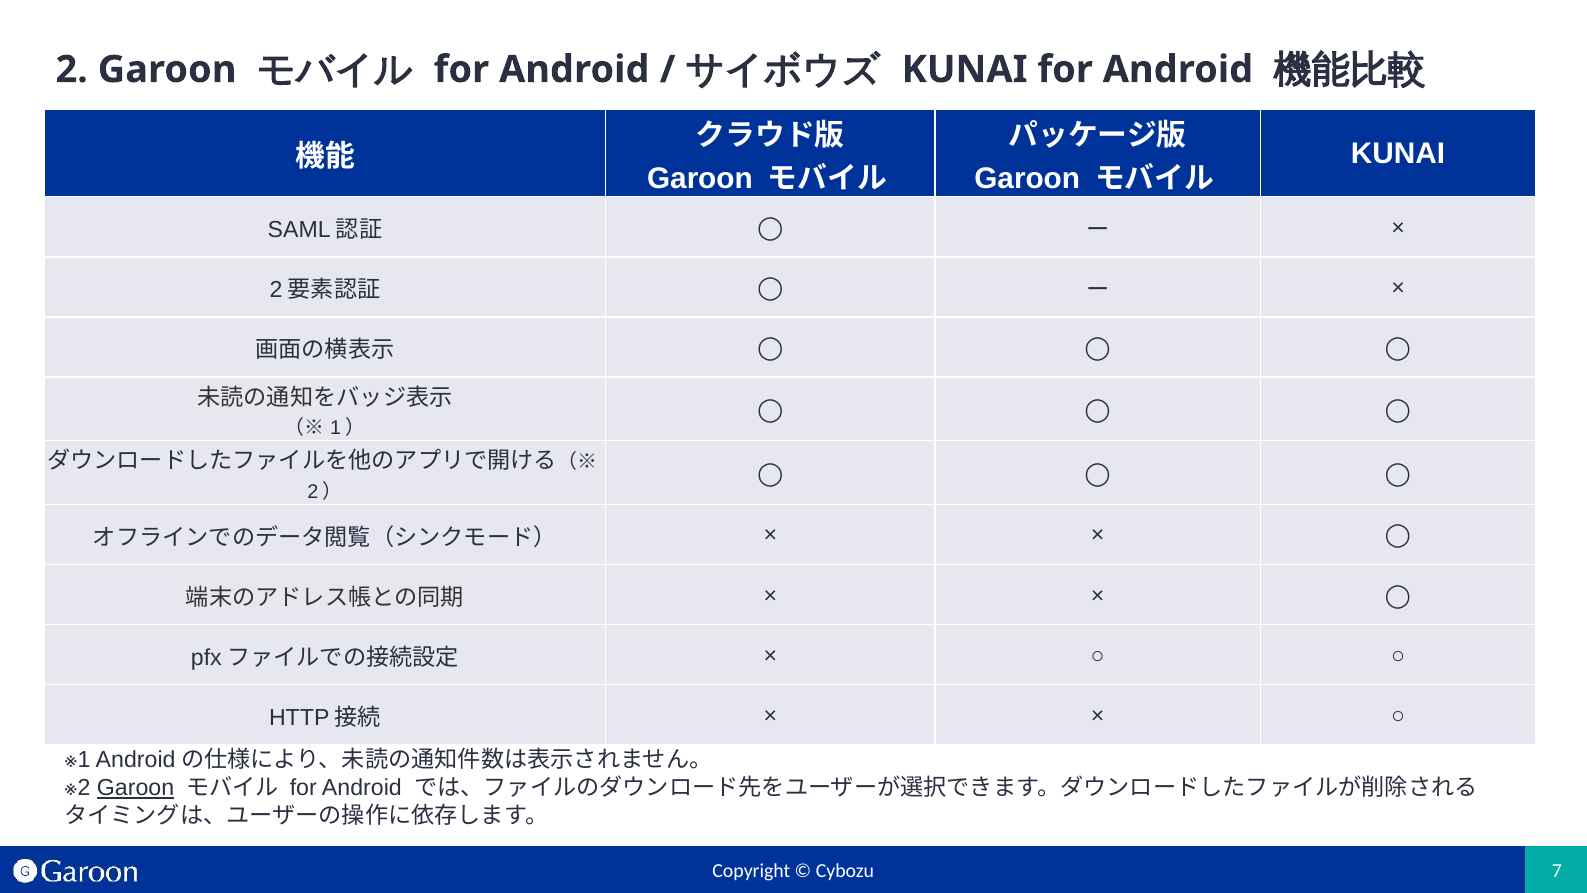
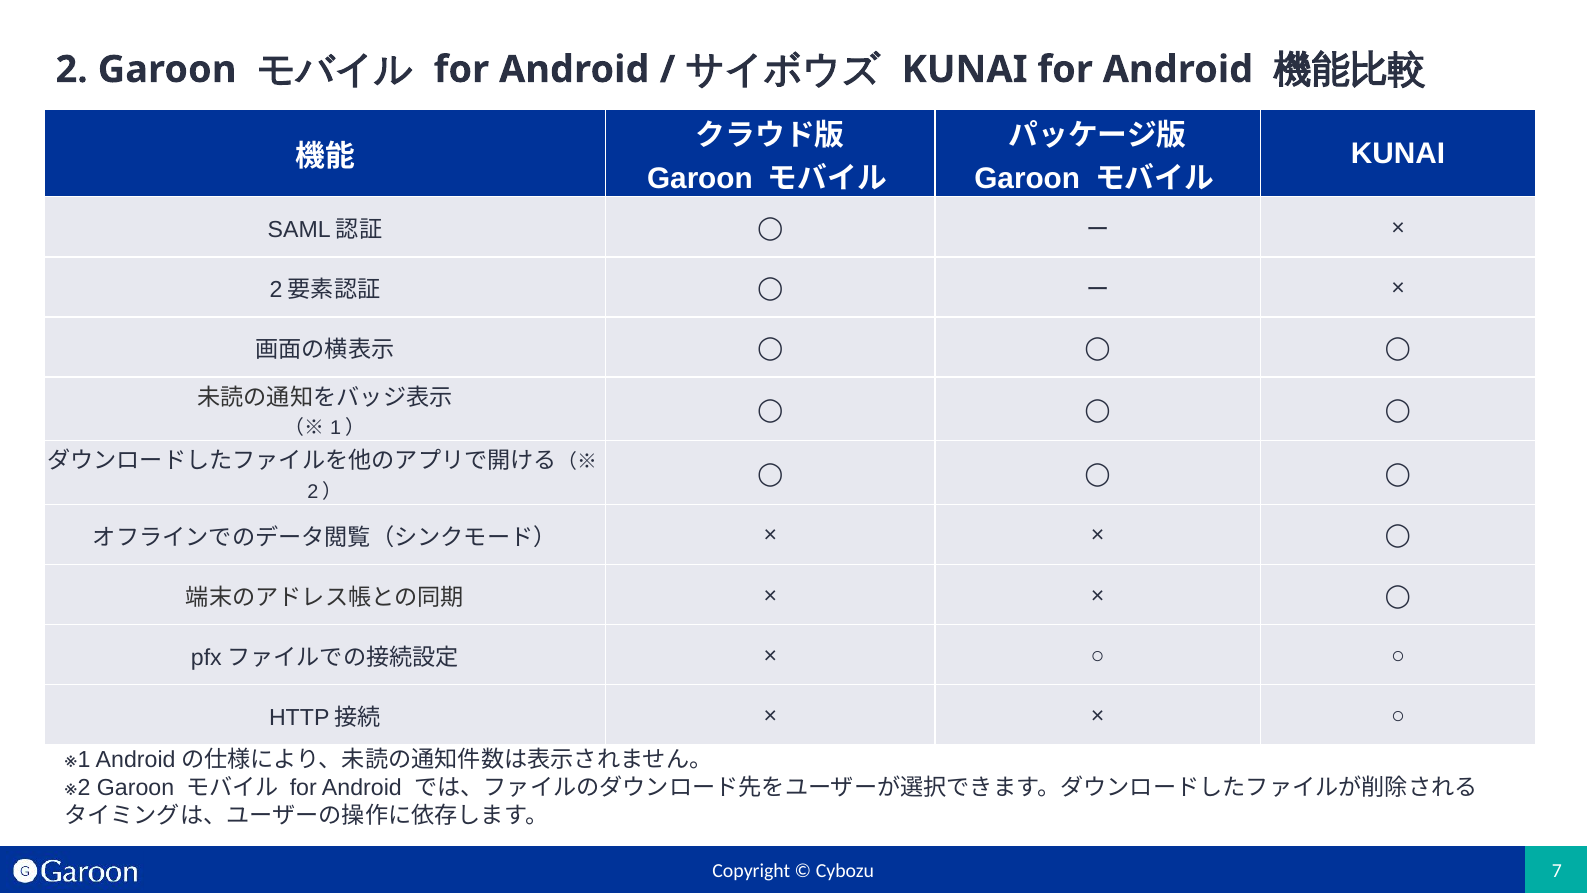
Garoon underline: present -> none (136, 788)
